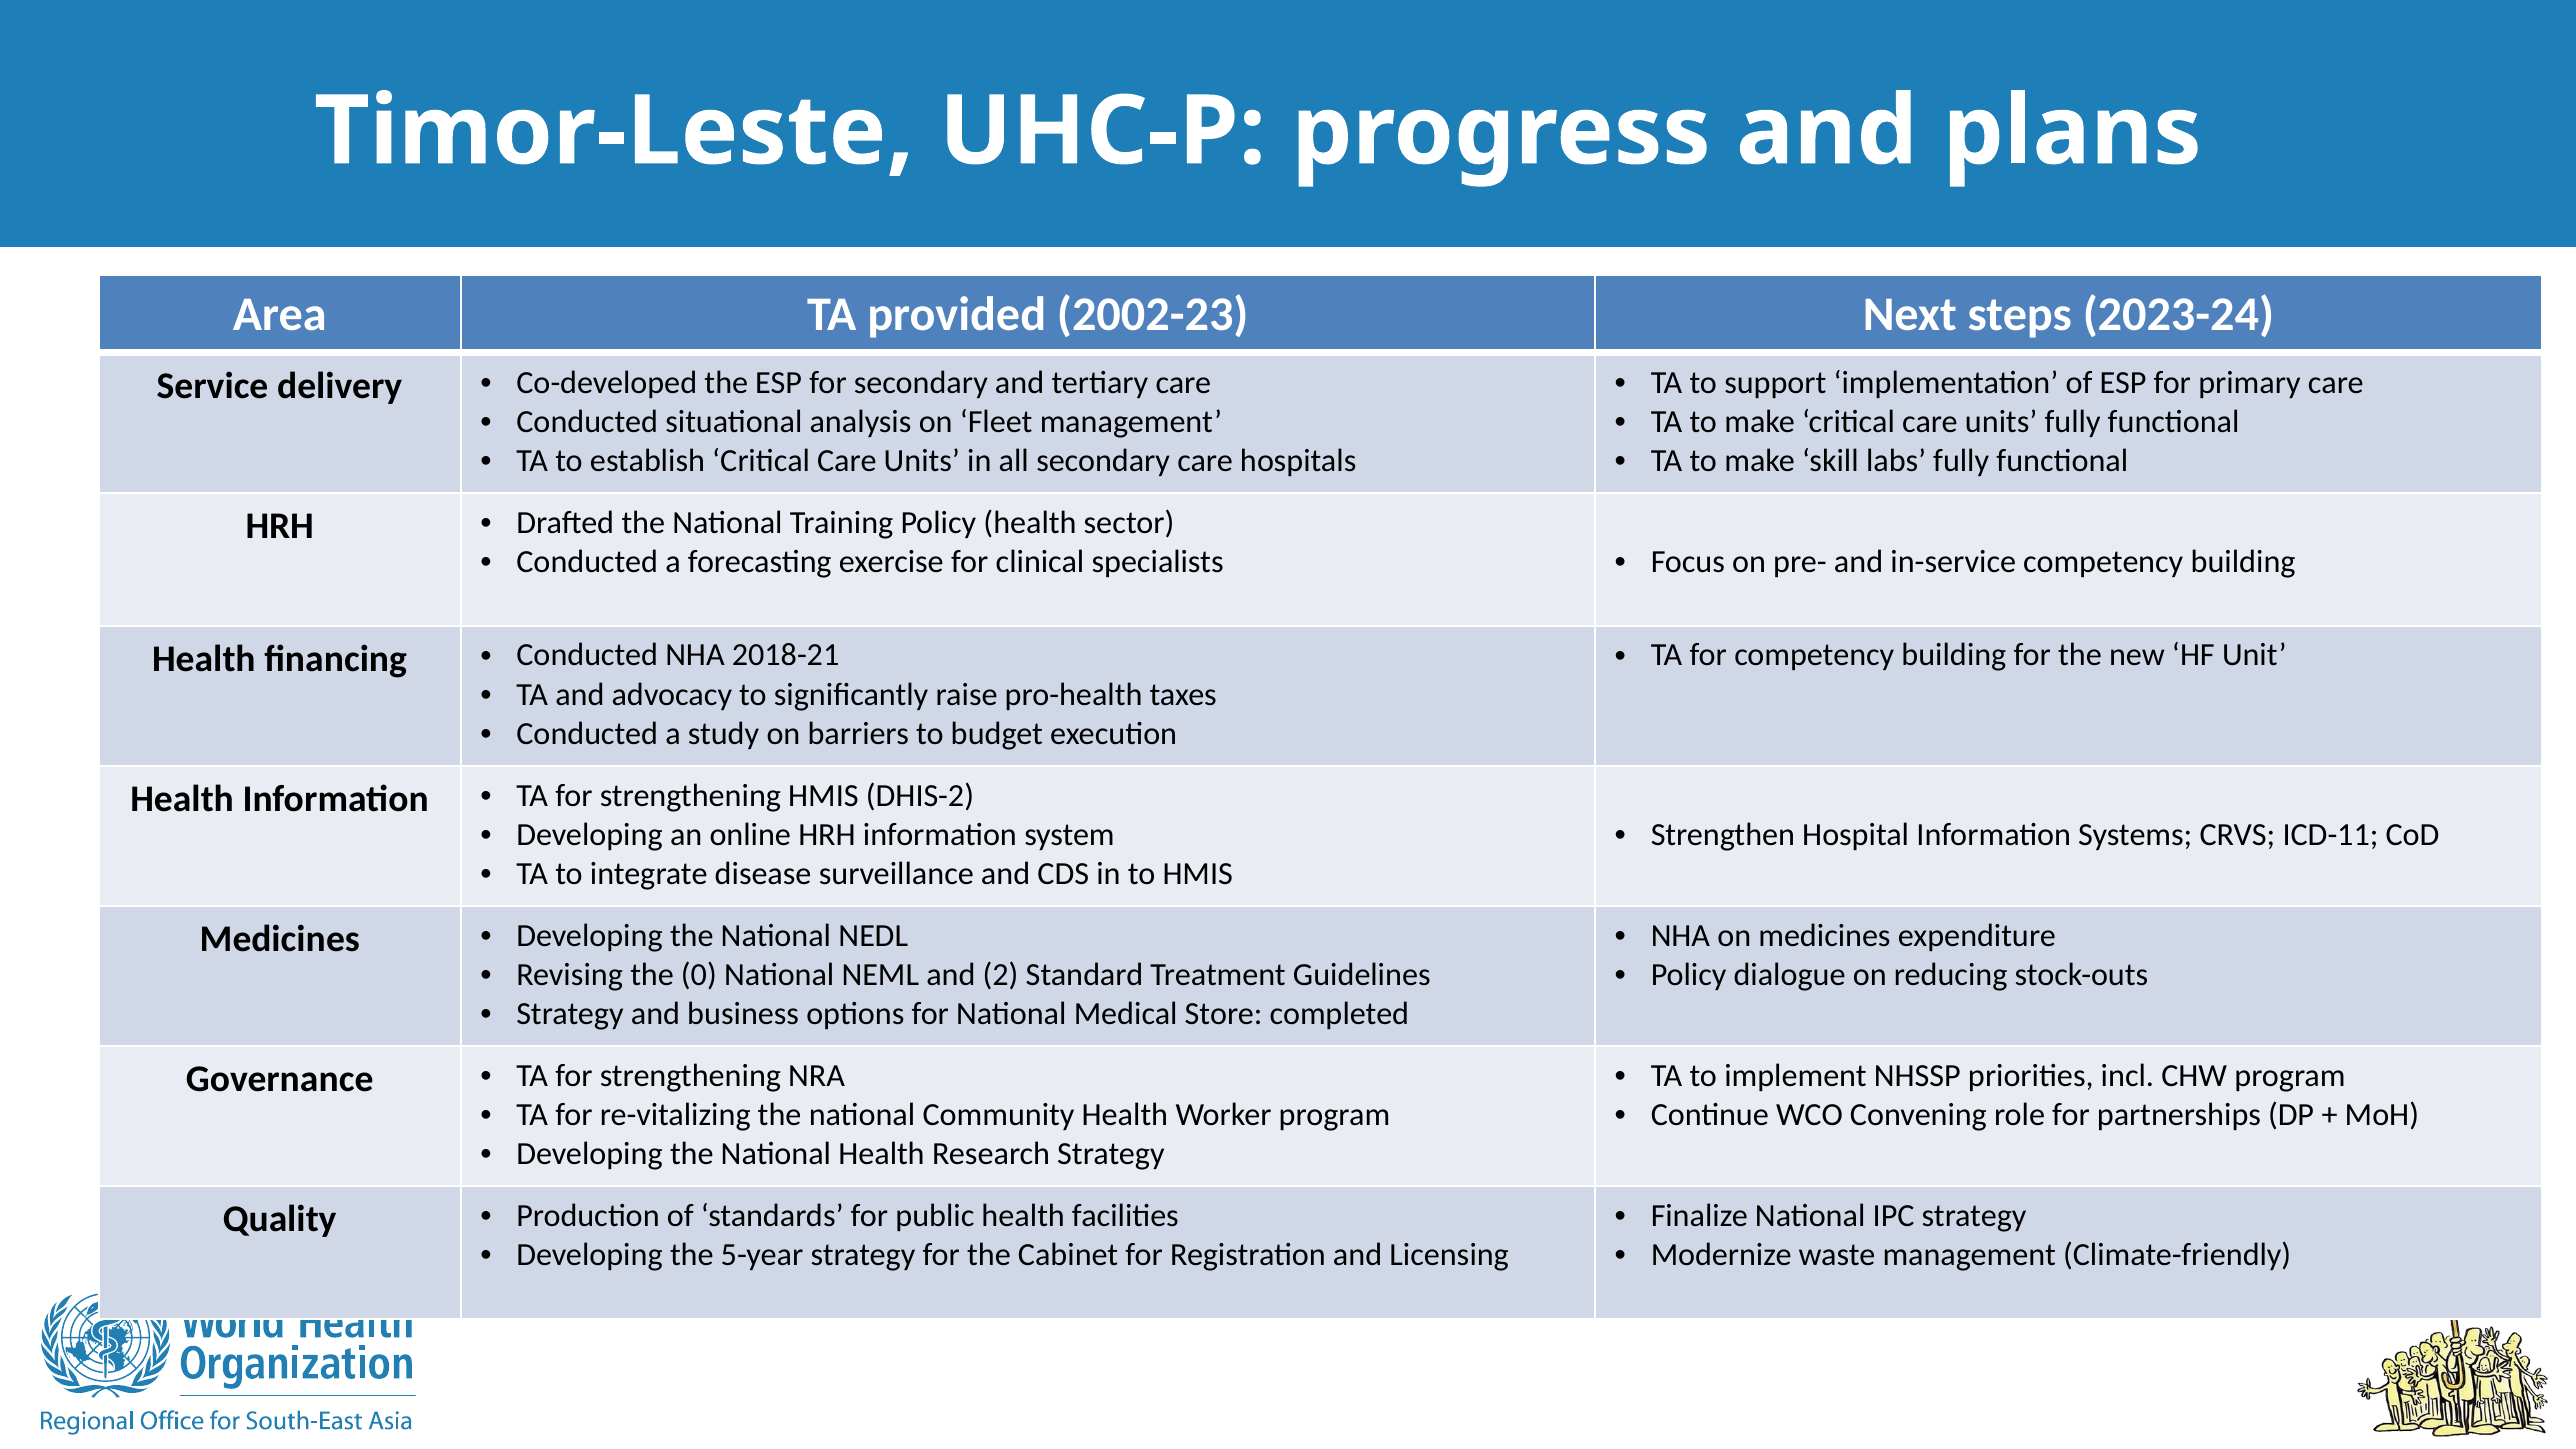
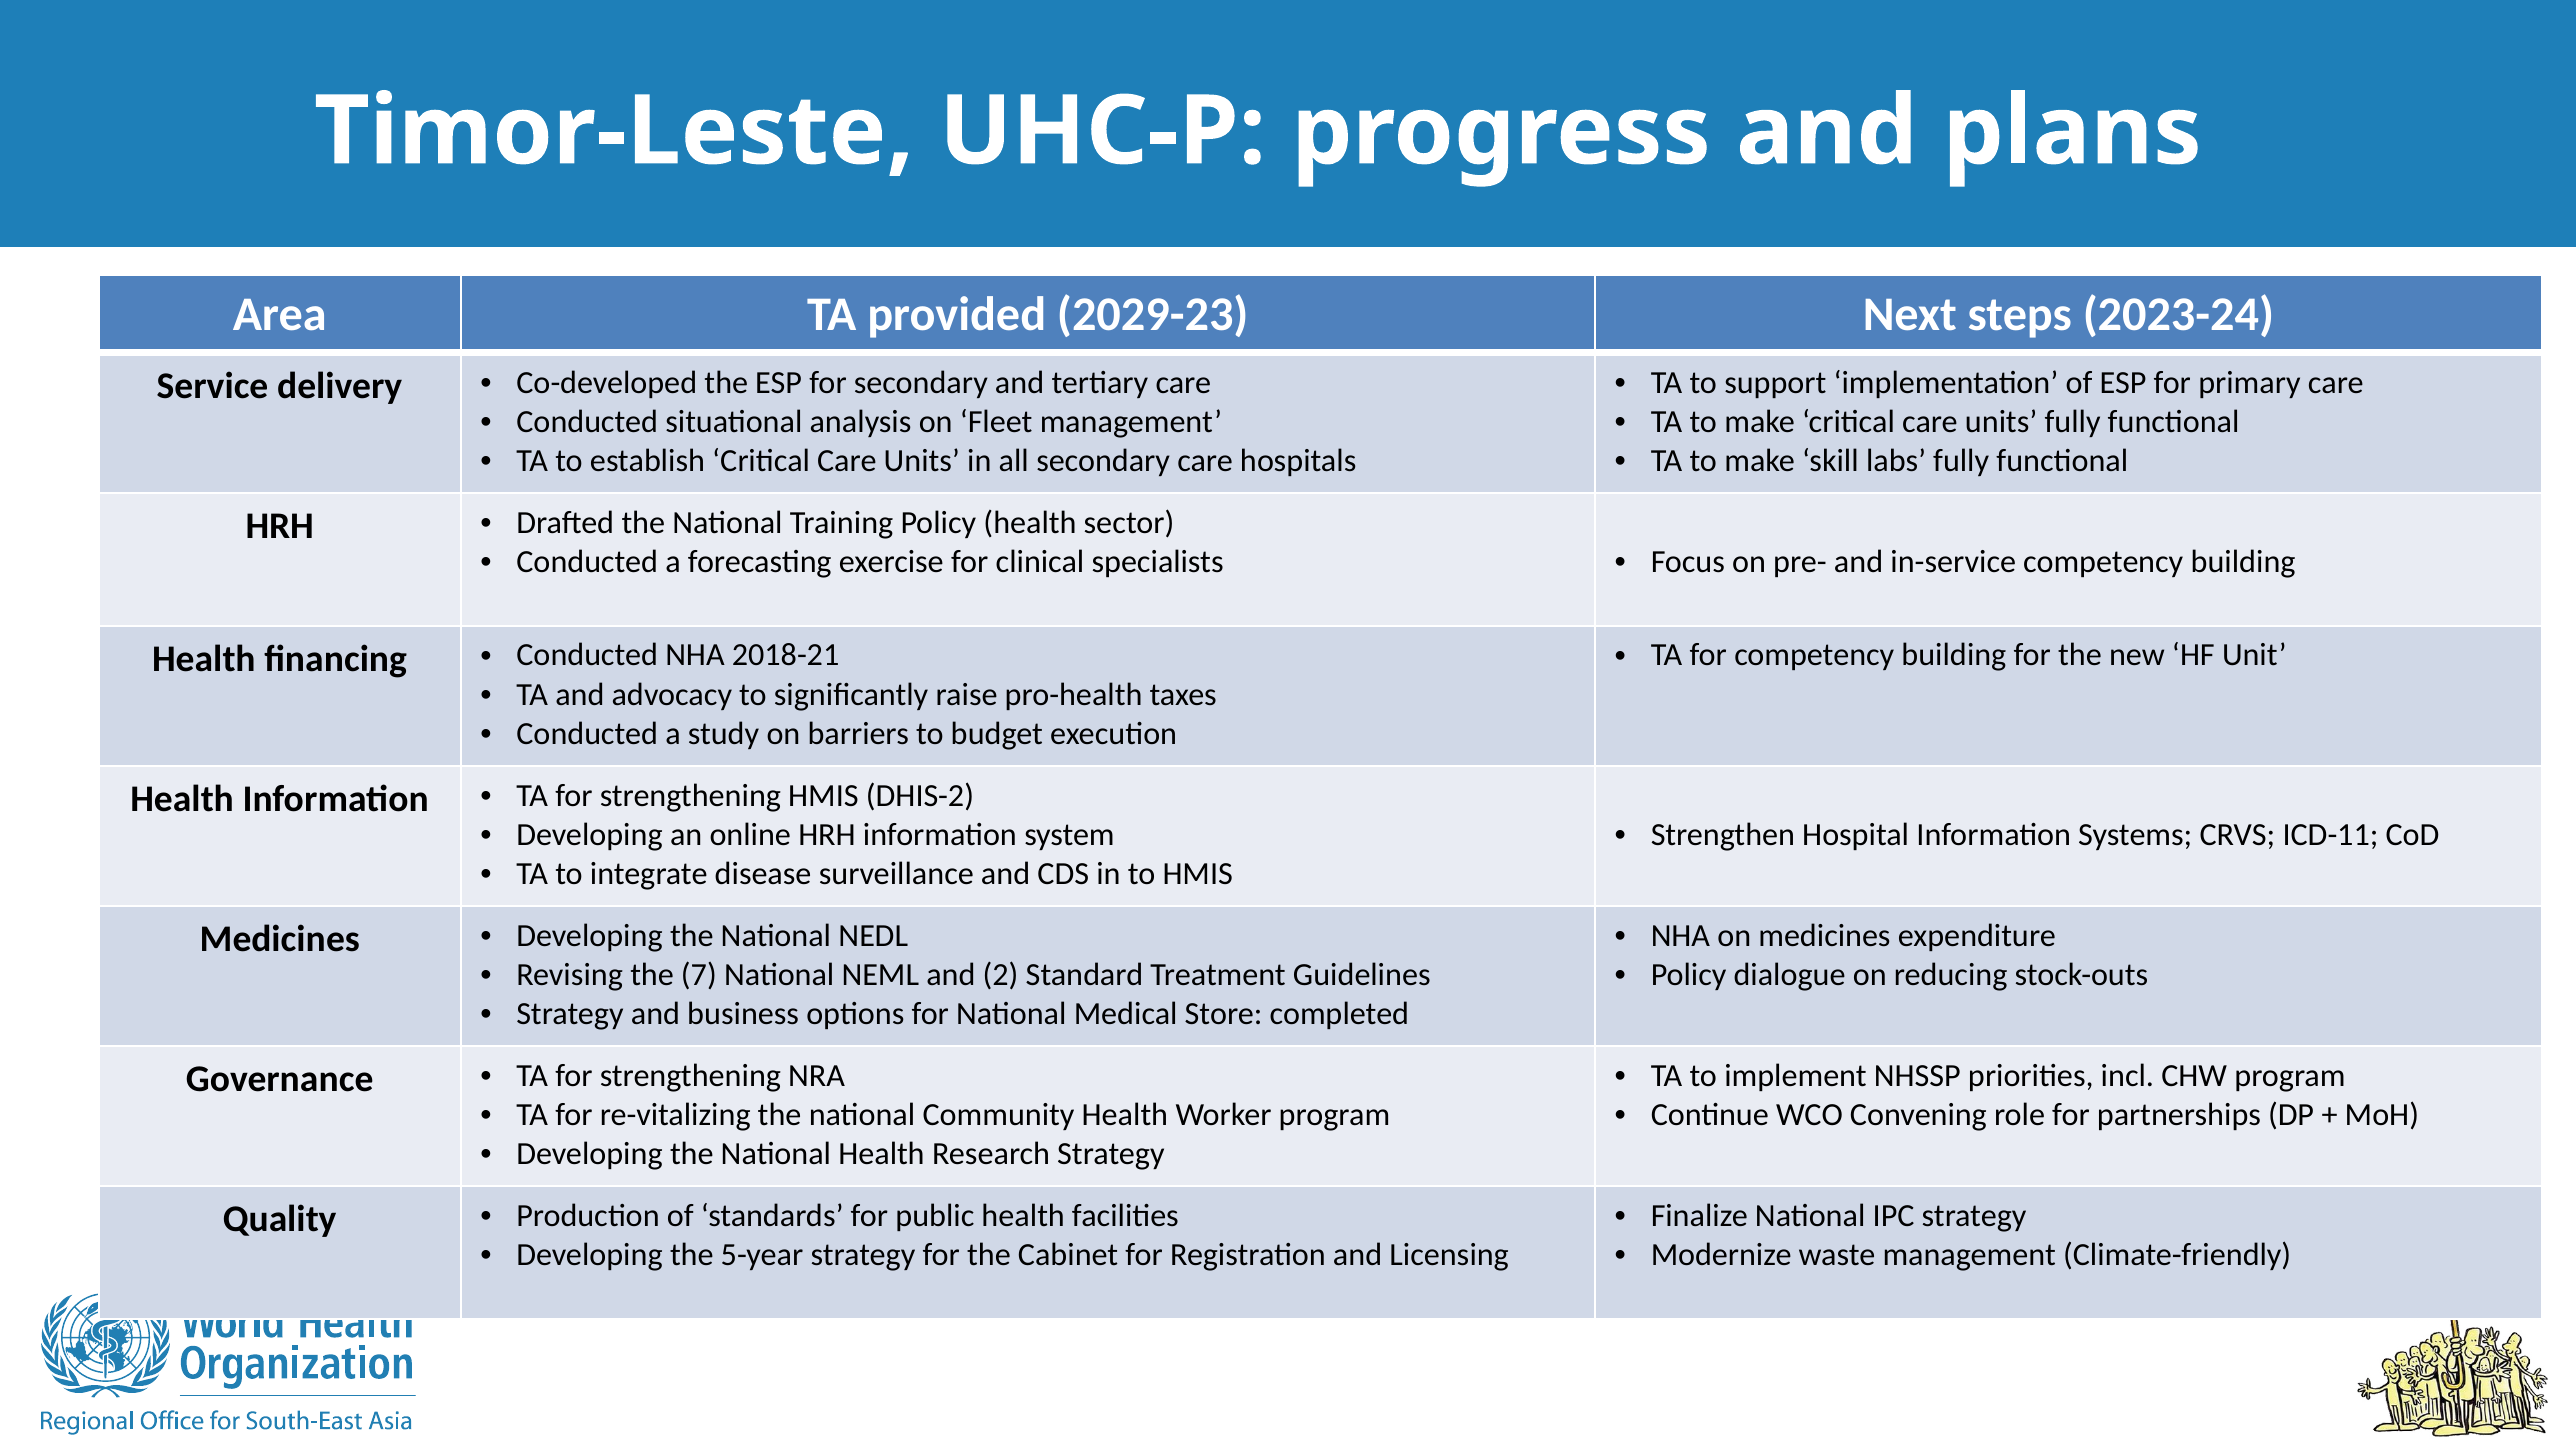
2002-23: 2002-23 -> 2029-23 (1153, 314)
0: 0 -> 7 (699, 975)
